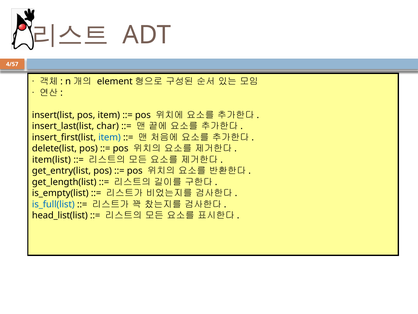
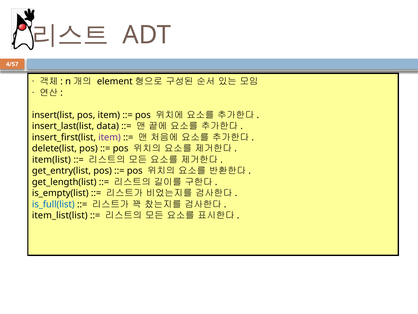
char: char -> data (108, 126)
item colour: blue -> purple (110, 137)
head_list(list: head_list(list -> item_list(list (60, 215)
